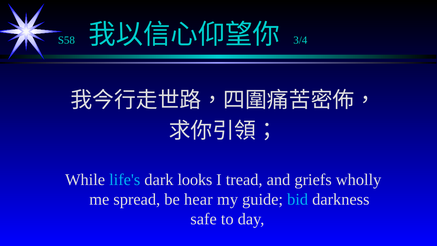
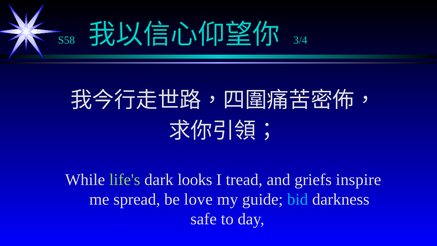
life's colour: light blue -> light green (125, 180)
wholly: wholly -> inspire (359, 180)
hear: hear -> love (198, 199)
